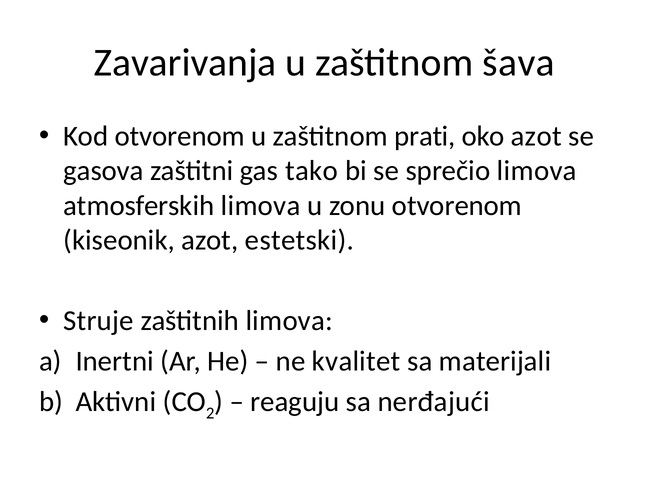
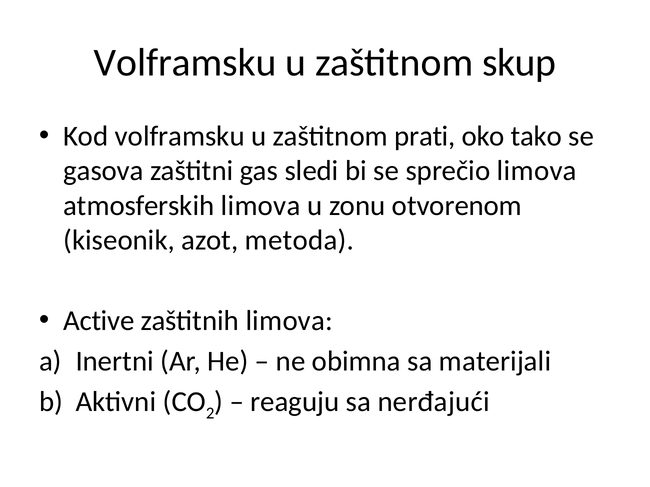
Zavarivanja: Zavarivanja -> Volframsku (185, 63)
šava: šava -> skup (519, 63)
Kod otvorenom: otvorenom -> volframsku (180, 136)
oko azot: azot -> tako (536, 136)
tako: tako -> sledi (312, 171)
estetski: estetski -> metoda (299, 240)
Struje: Struje -> Active (99, 321)
kvalitet: kvalitet -> obimna (356, 362)
